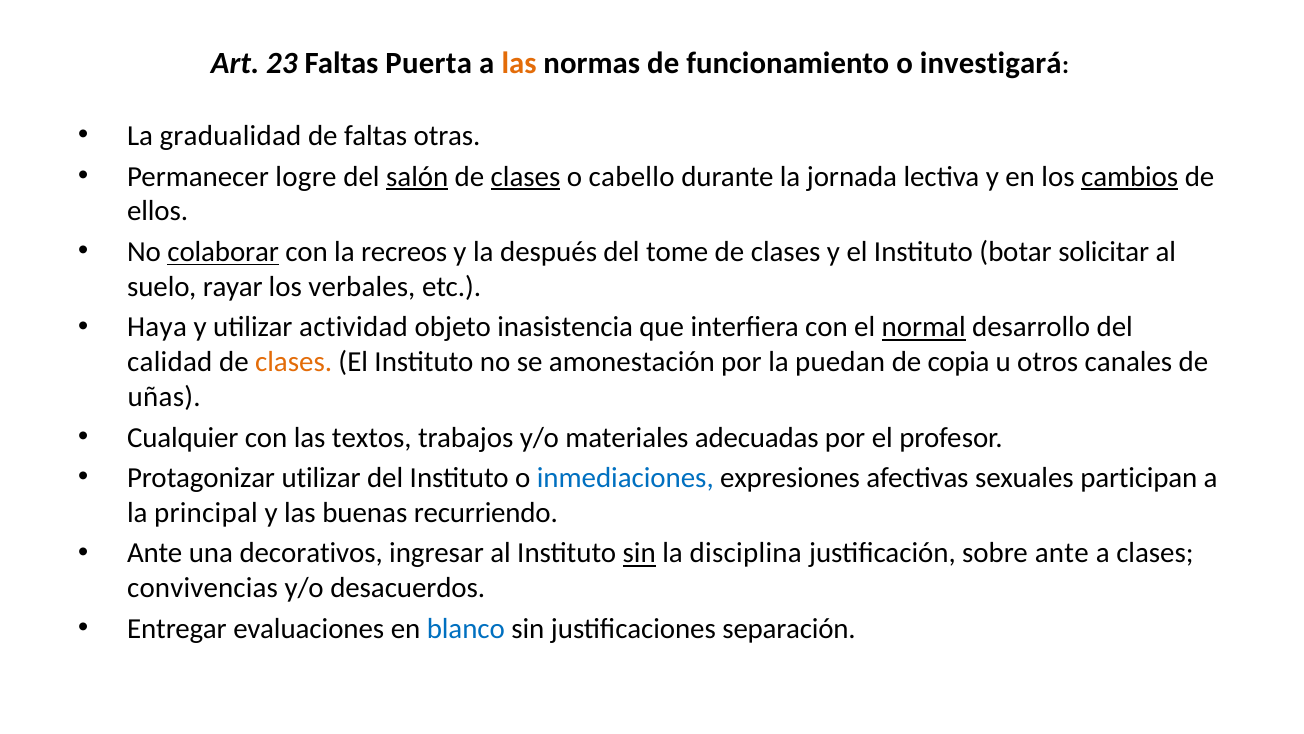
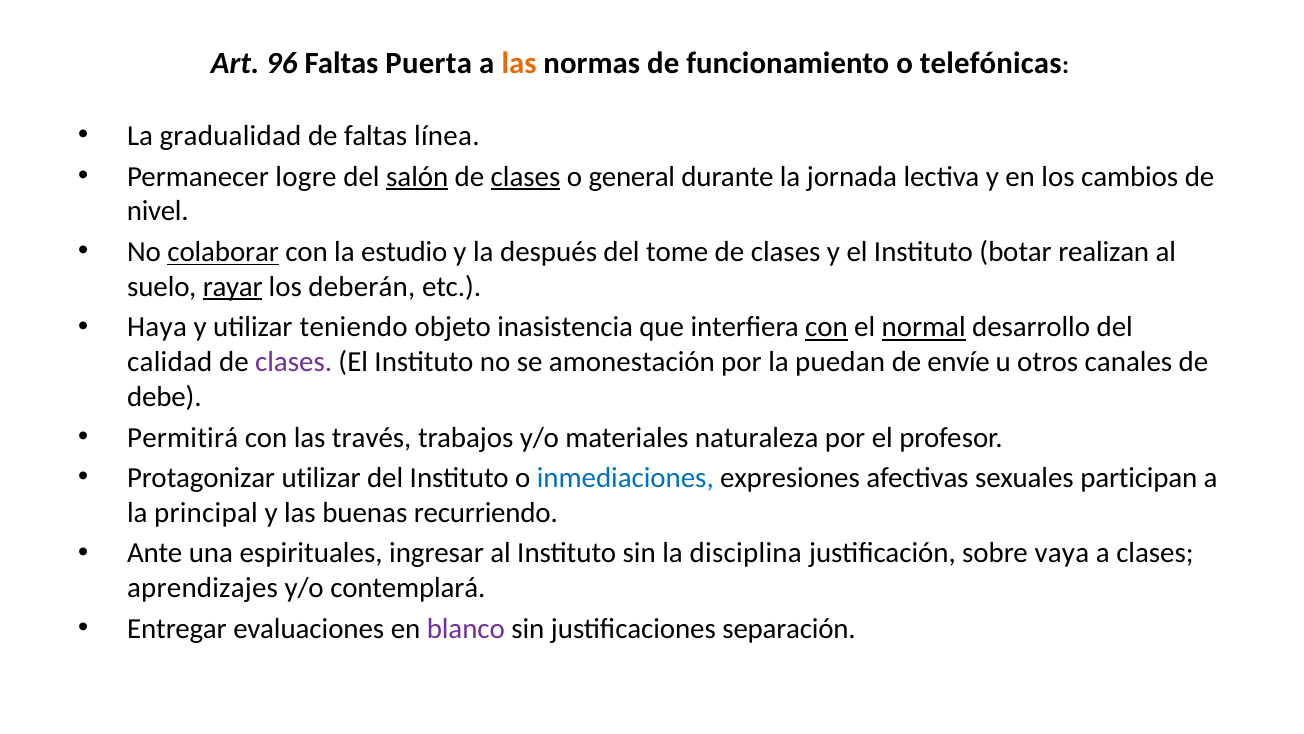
23: 23 -> 96 (282, 63)
investigará: investigará -> telefónicas (991, 63)
otras: otras -> línea (447, 136)
cabello: cabello -> general (632, 176)
cambios underline: present -> none (1130, 176)
ellos: ellos -> nivel (158, 211)
recreos: recreos -> estudio (404, 252)
solicitar: solicitar -> realizan (1104, 252)
rayar underline: none -> present (233, 287)
verbales: verbales -> deberán (362, 287)
actividad: actividad -> teniendo (354, 327)
con underline: none -> present (827, 327)
clases colour: orange -> purple (294, 362)
copia: copia -> envíe (959, 362)
uñas: uñas -> debe (164, 397)
Cualquier: Cualquier -> Permitirá (183, 437)
textos: textos -> través (372, 437)
adecuadas: adecuadas -> naturaleza (757, 437)
decorativos: decorativos -> espirituales (311, 553)
sin underline: present -> none (639, 553)
sobre ante: ante -> vaya (1062, 553)
convivencias: convivencias -> aprendizajes (203, 588)
desacuerdos: desacuerdos -> contemplará (408, 588)
blanco colour: blue -> purple (466, 628)
